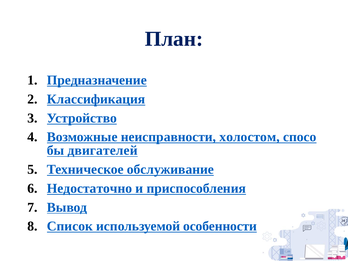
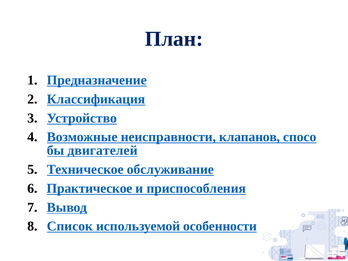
холостом: холостом -> клапанов (250, 137)
Недостаточно: Недостаточно -> Практическое (90, 188)
